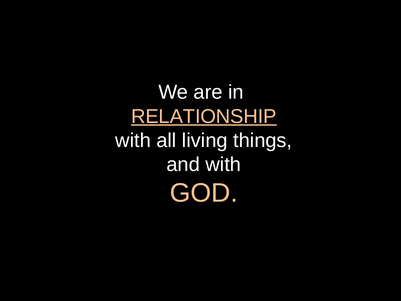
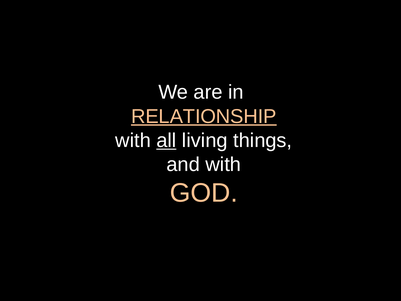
all underline: none -> present (166, 140)
